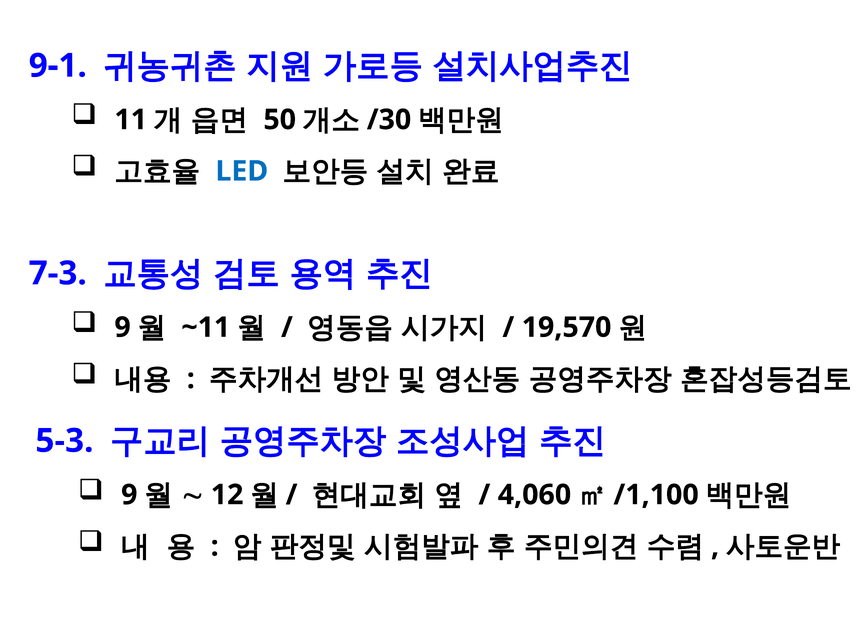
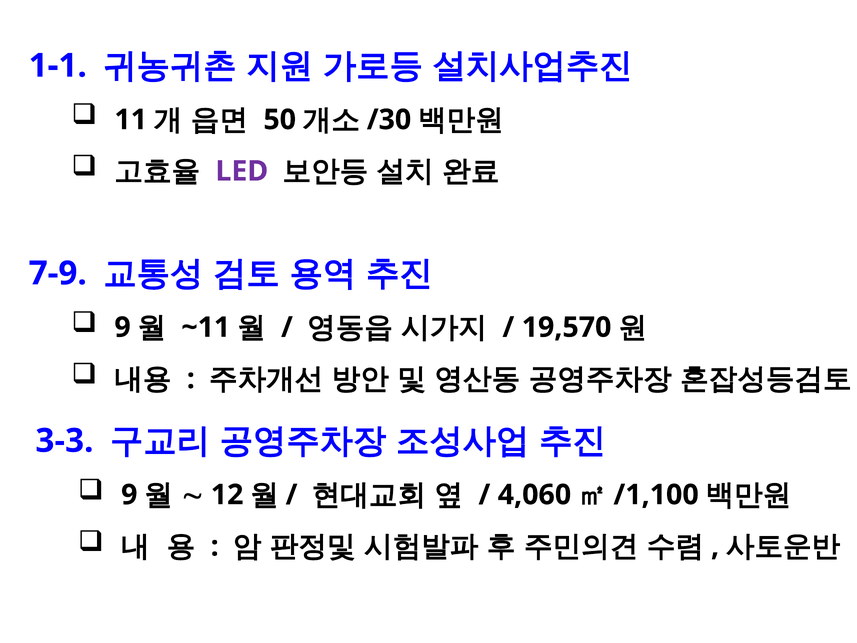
9-1: 9-1 -> 1-1 (58, 66)
LED colour: blue -> purple (242, 171)
7-3: 7-3 -> 7-9 (58, 273)
5-3: 5-3 -> 3-3 (64, 441)
